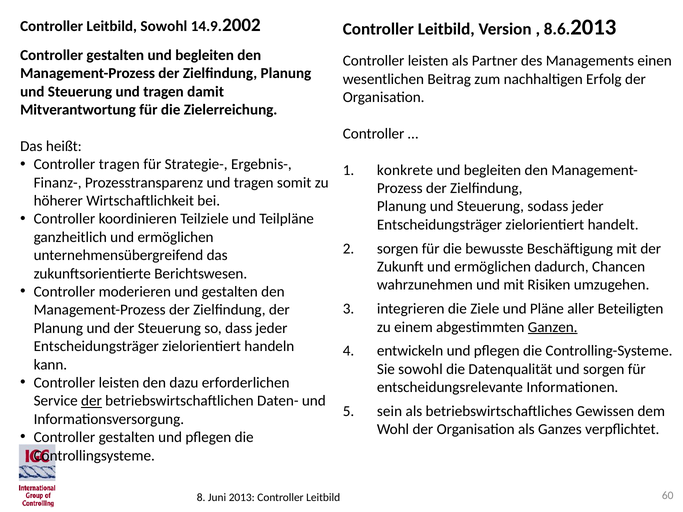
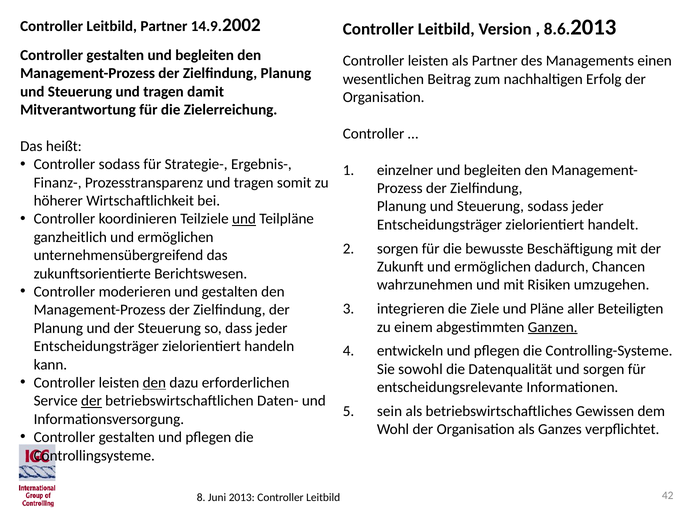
Leitbild Sowohl: Sowohl -> Partner (164, 26)
Controller tragen: tragen -> sodass (119, 164)
konkrete: konkrete -> einzelner (405, 170)
und underline: none -> present (244, 219)
den underline: none -> present (154, 383)
60: 60 -> 42 (668, 496)
